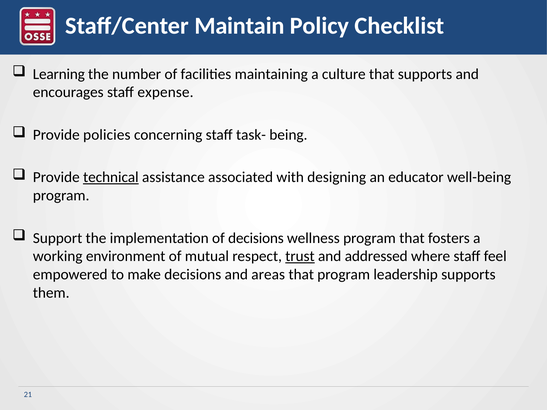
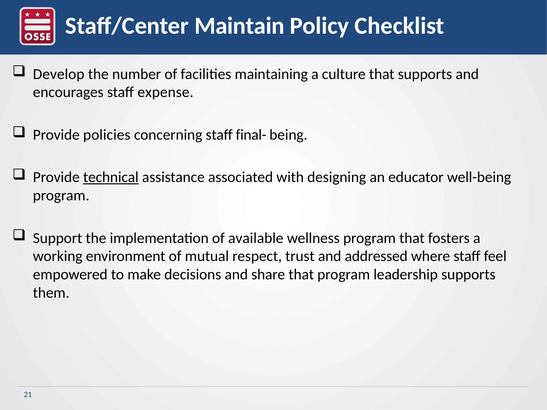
Learning: Learning -> Develop (59, 74)
task-: task- -> final- (251, 135)
of decisions: decisions -> available (256, 238)
trust underline: present -> none (300, 256)
areas: areas -> share (268, 275)
